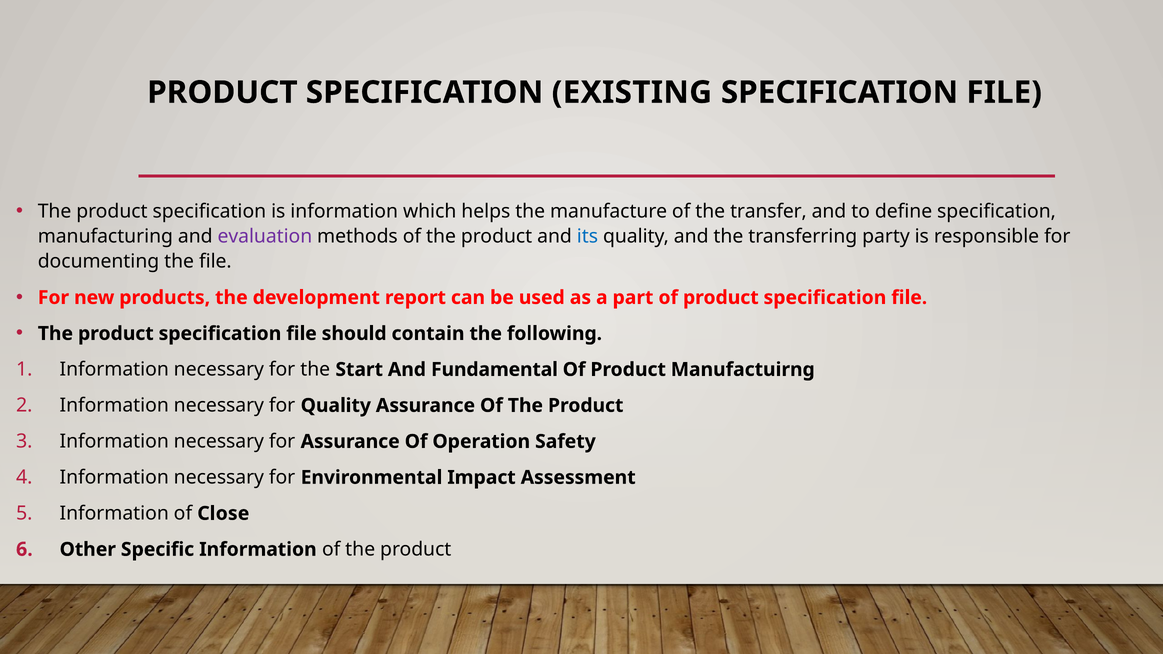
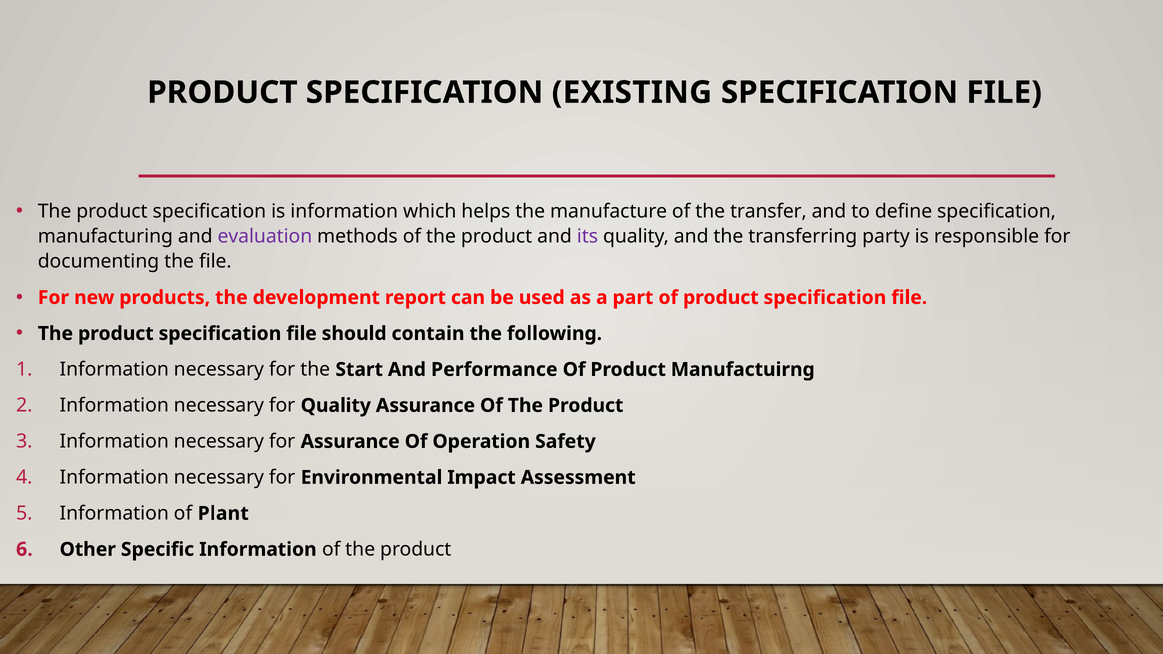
its colour: blue -> purple (587, 237)
Fundamental: Fundamental -> Performance (494, 370)
Close: Close -> Plant (223, 514)
